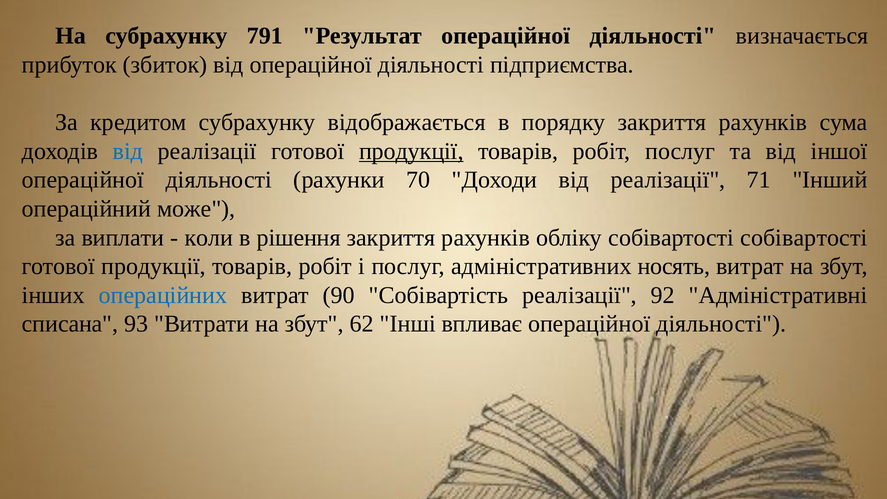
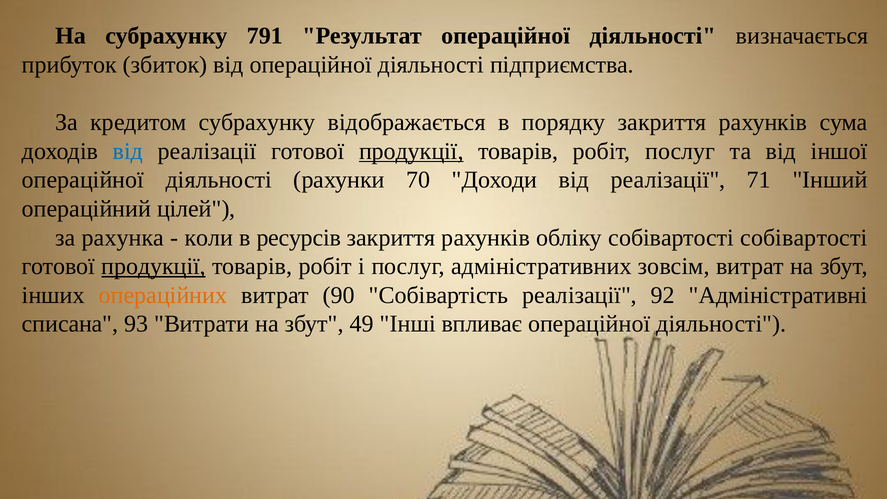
може: може -> цілей (196, 209)
виплати: виплати -> рахунка (123, 238)
рішення: рішення -> ресурсів (299, 238)
продукції underline: none -> present (154, 266)
носять: носять -> зовсім (674, 266)
операційних colour: blue -> orange (163, 295)
62: 62 -> 49 (362, 324)
